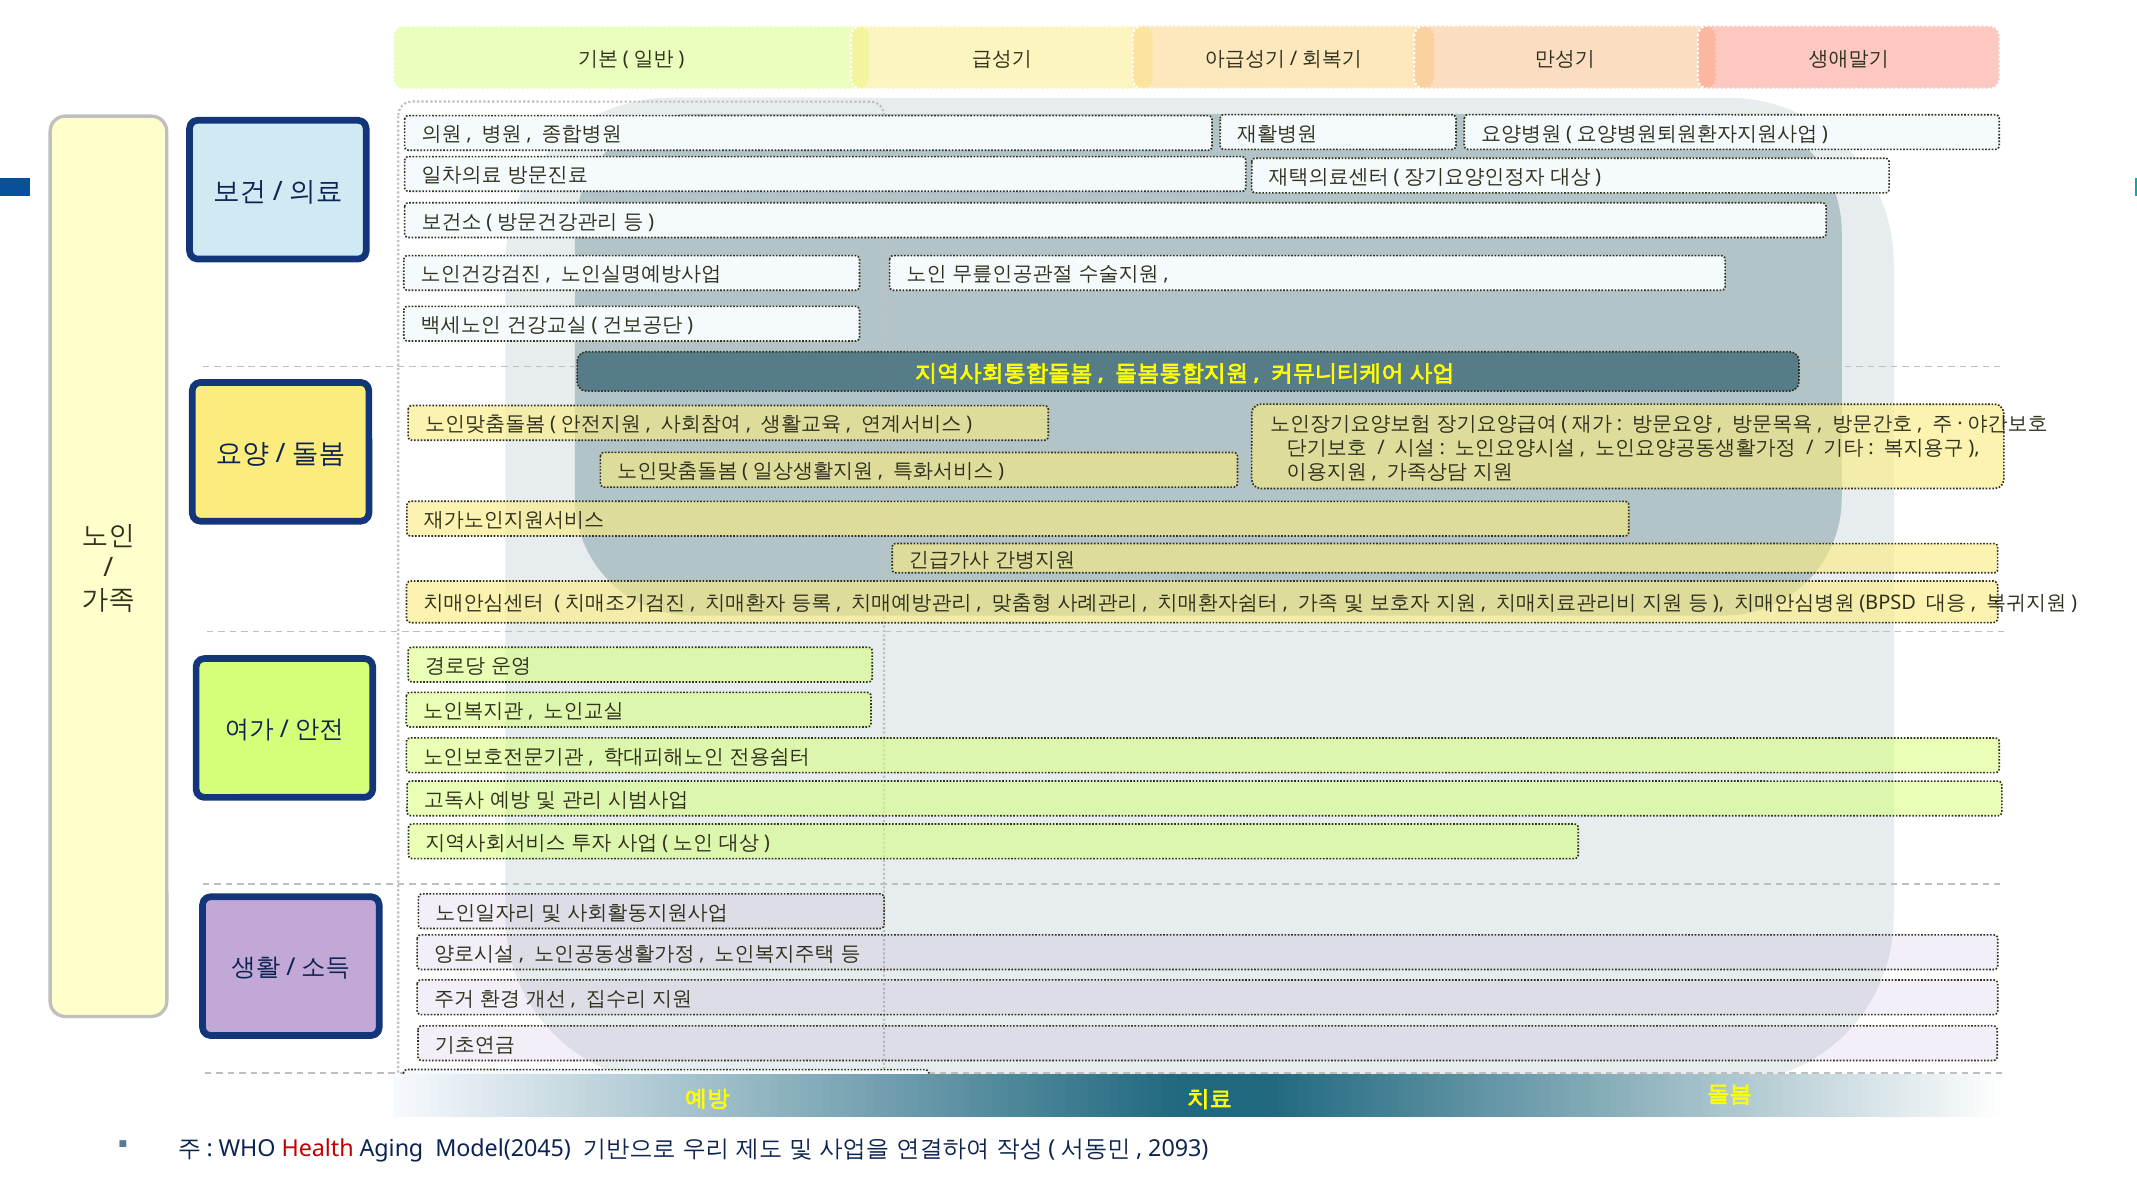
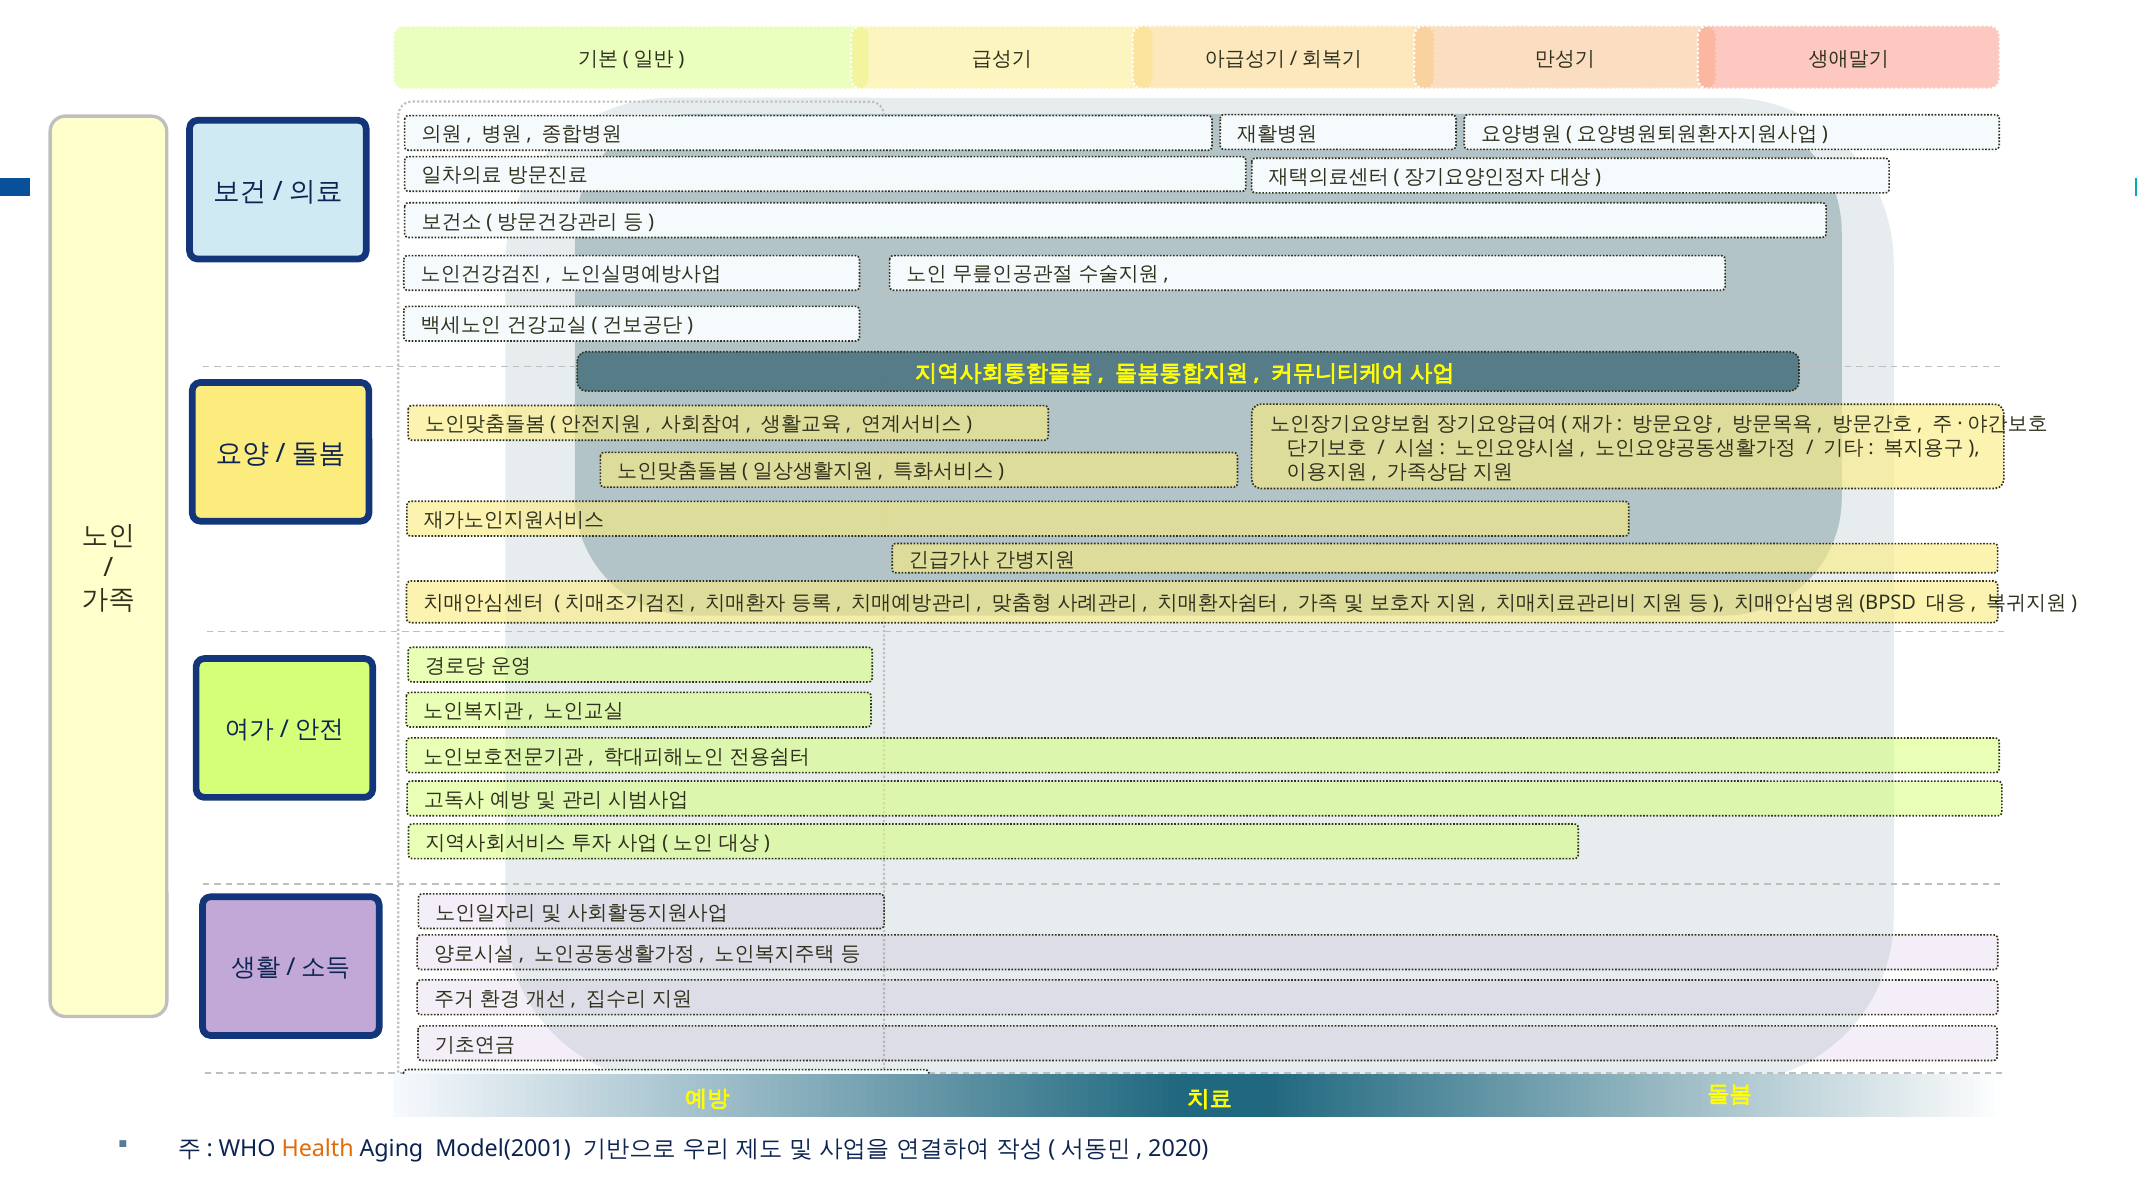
Health colour: red -> orange (318, 1149)
Model(2045: Model(2045 -> Model(2001 (503, 1149)
2093: 2093 -> 2020 (1178, 1149)
